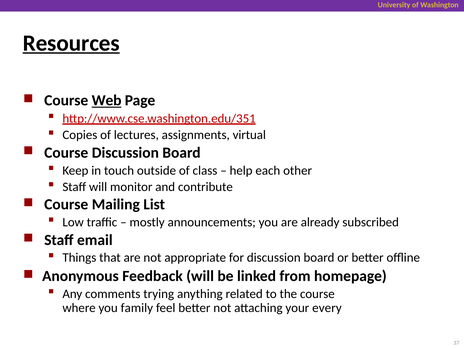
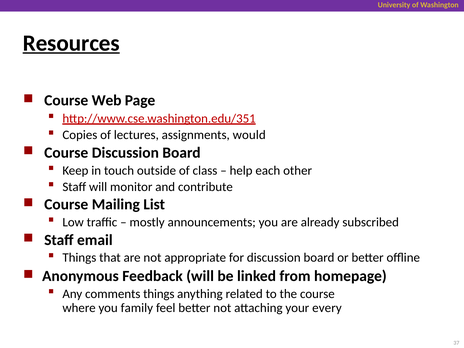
Web underline: present -> none (107, 101)
virtual: virtual -> would (249, 135)
comments trying: trying -> things (159, 294)
